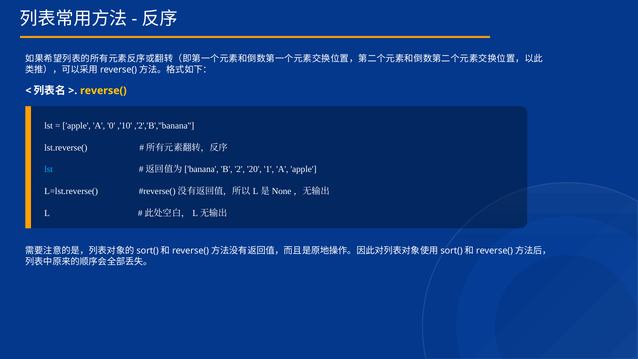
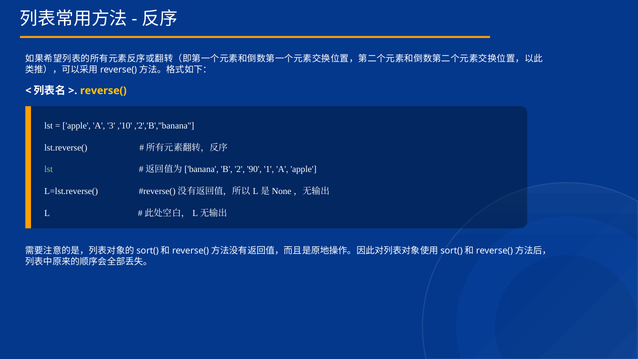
0: 0 -> 3 (111, 126)
lst colour: light blue -> light green (49, 169)
20: 20 -> 90 (254, 169)
